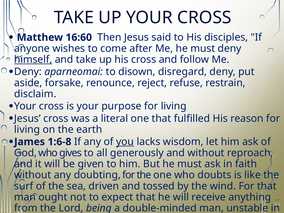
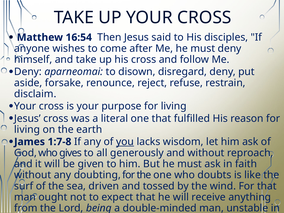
16:60: 16:60 -> 16:54 (79, 37)
himself underline: present -> none (33, 60)
1:6-8: 1:6-8 -> 1:7-8 (60, 142)
